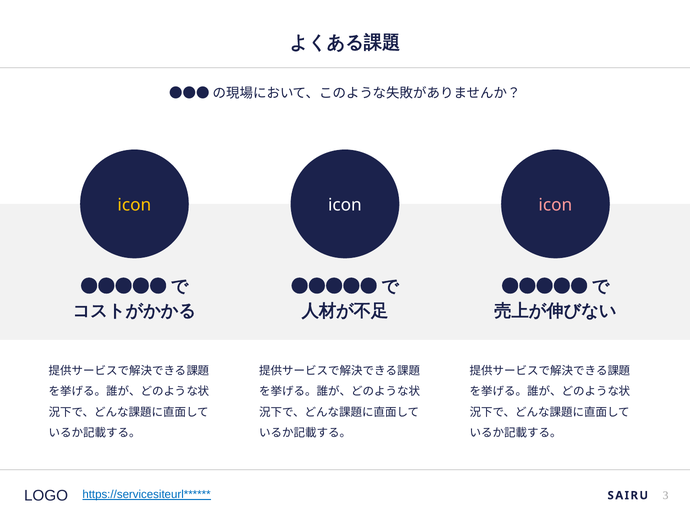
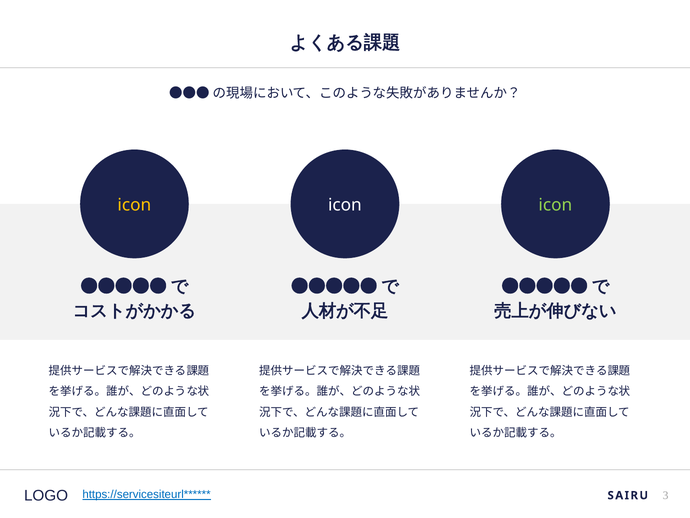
icon colour: pink -> light green (555, 205)
